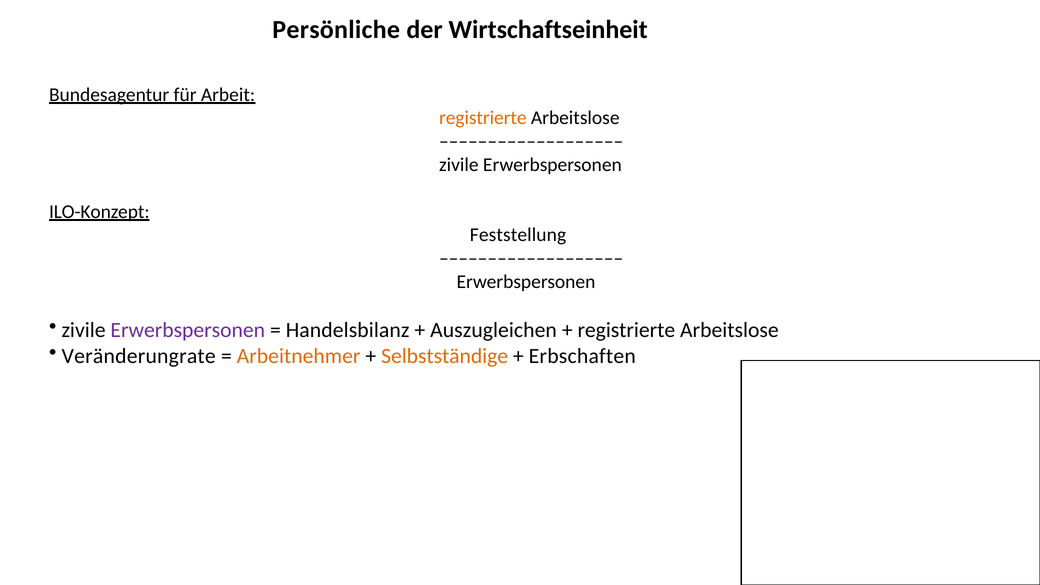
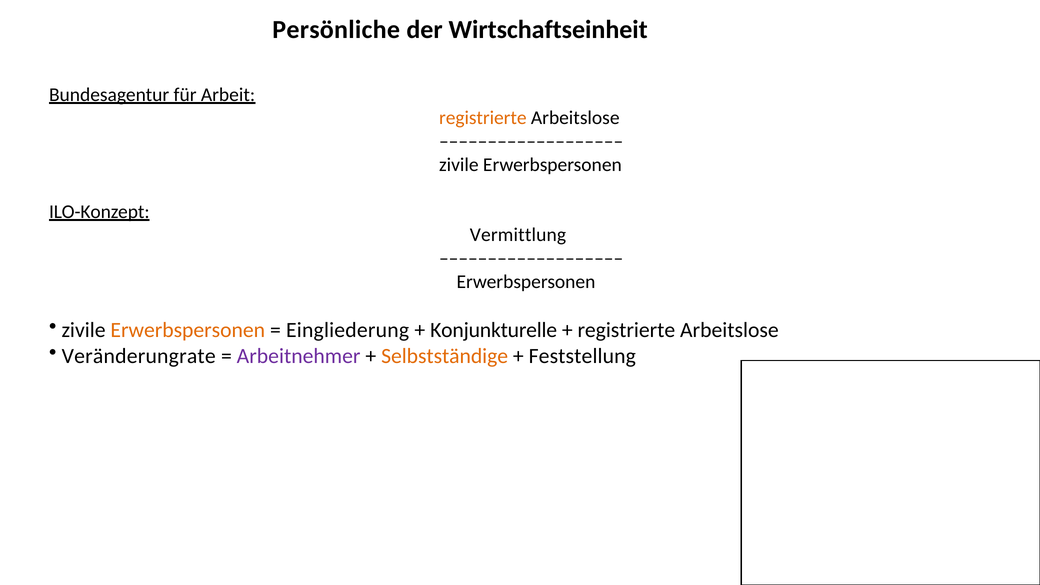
Feststellung: Feststellung -> Vermittlung (518, 235)
Erwerbspersonen colour: purple -> orange (188, 330)
Handelsbilanz: Handelsbilanz -> Eingliederung (348, 330)
Auszugleichen: Auszugleichen -> Konjunkturelle (494, 330)
Arbeitnehmer colour: orange -> purple (299, 356)
Erbschaften: Erbschaften -> Feststellung (582, 356)
